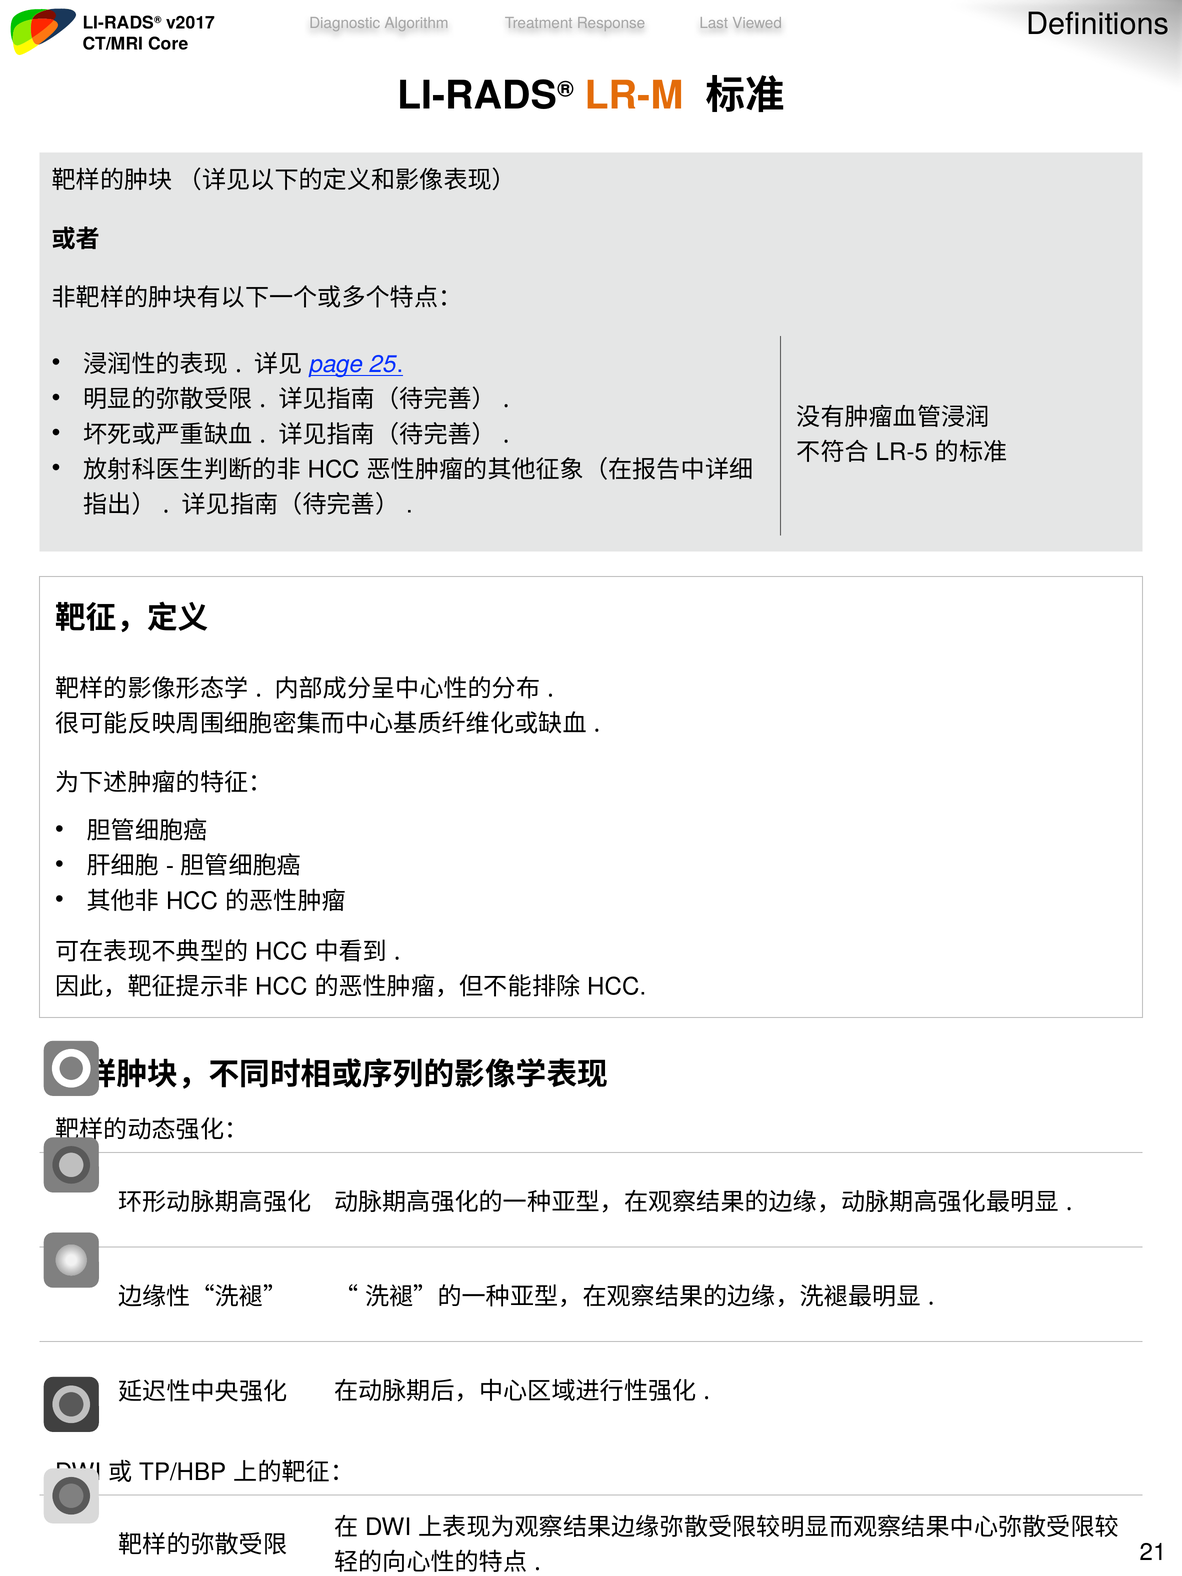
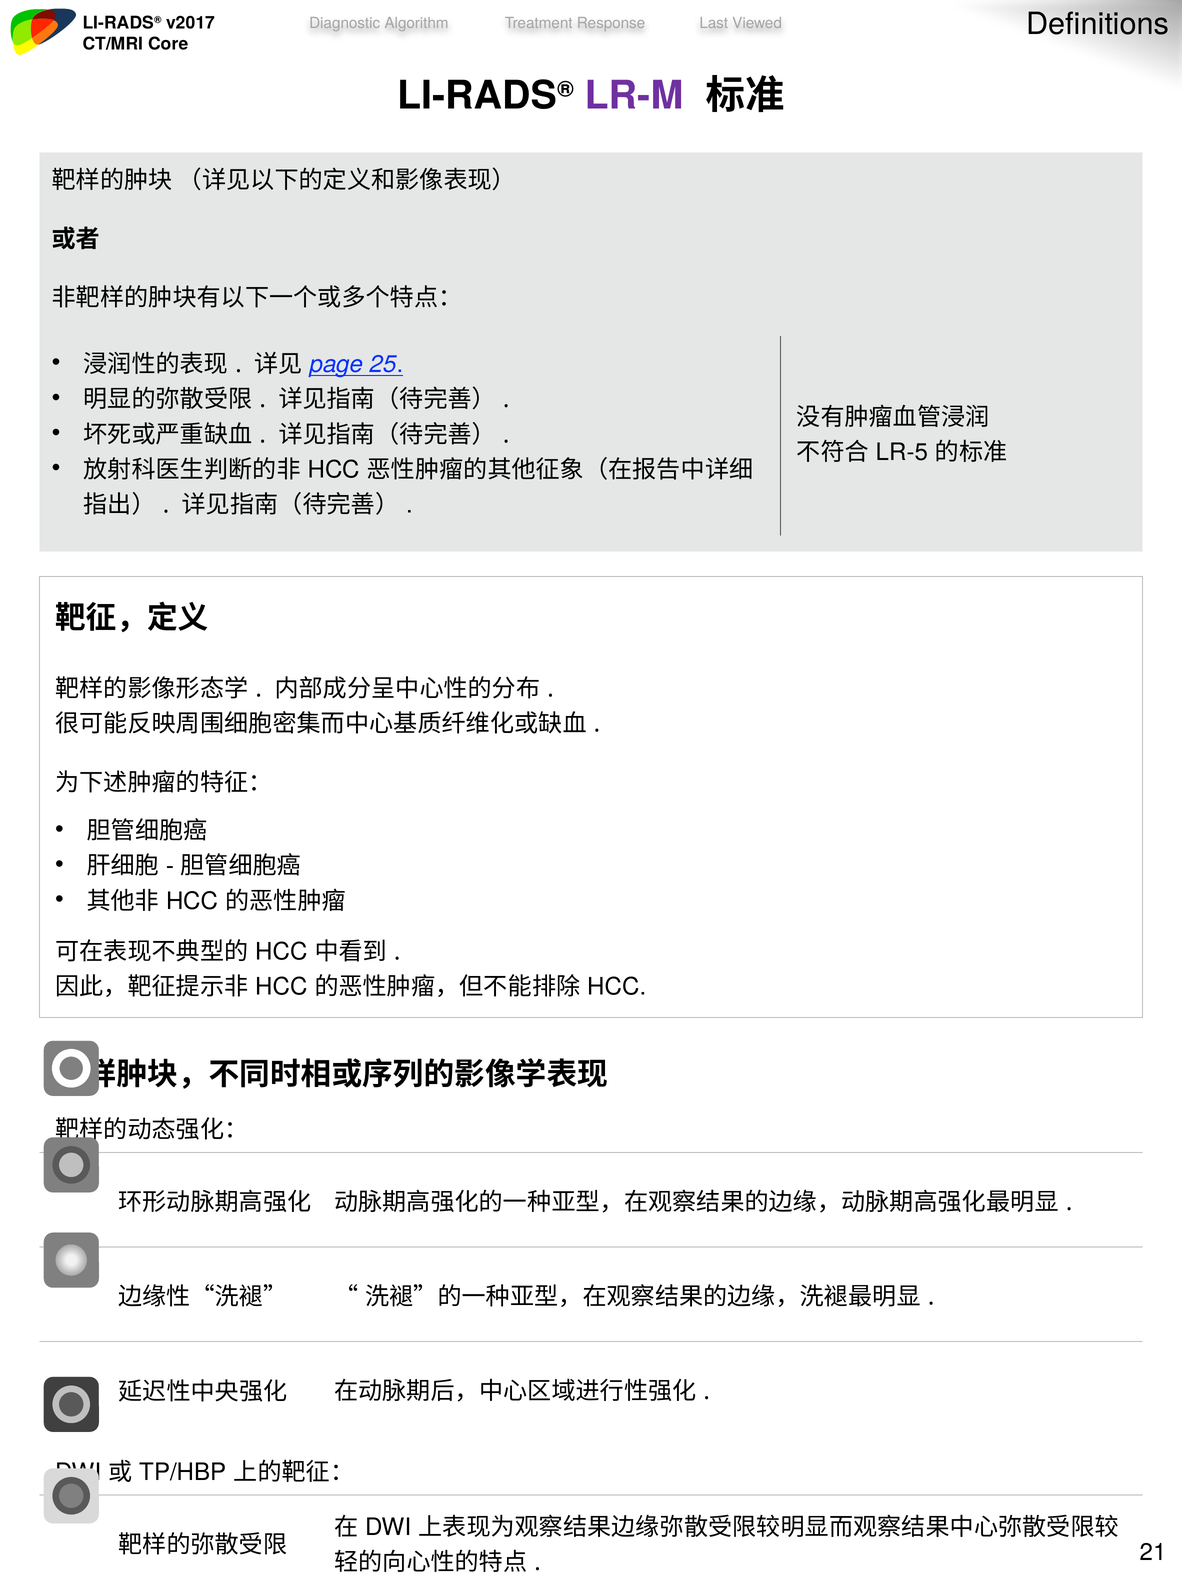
LR-M colour: orange -> purple (634, 96)
